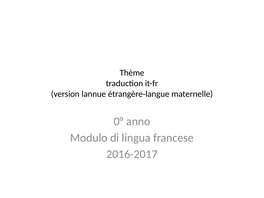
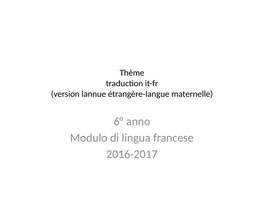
0°: 0° -> 6° (119, 121)
